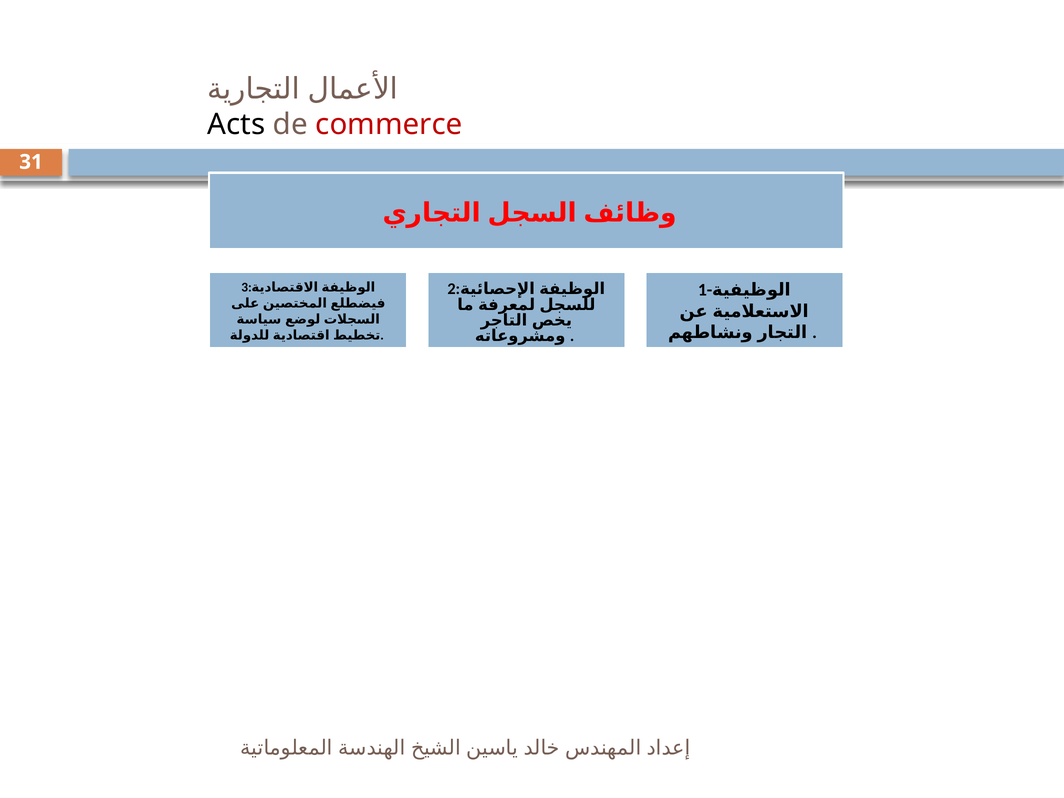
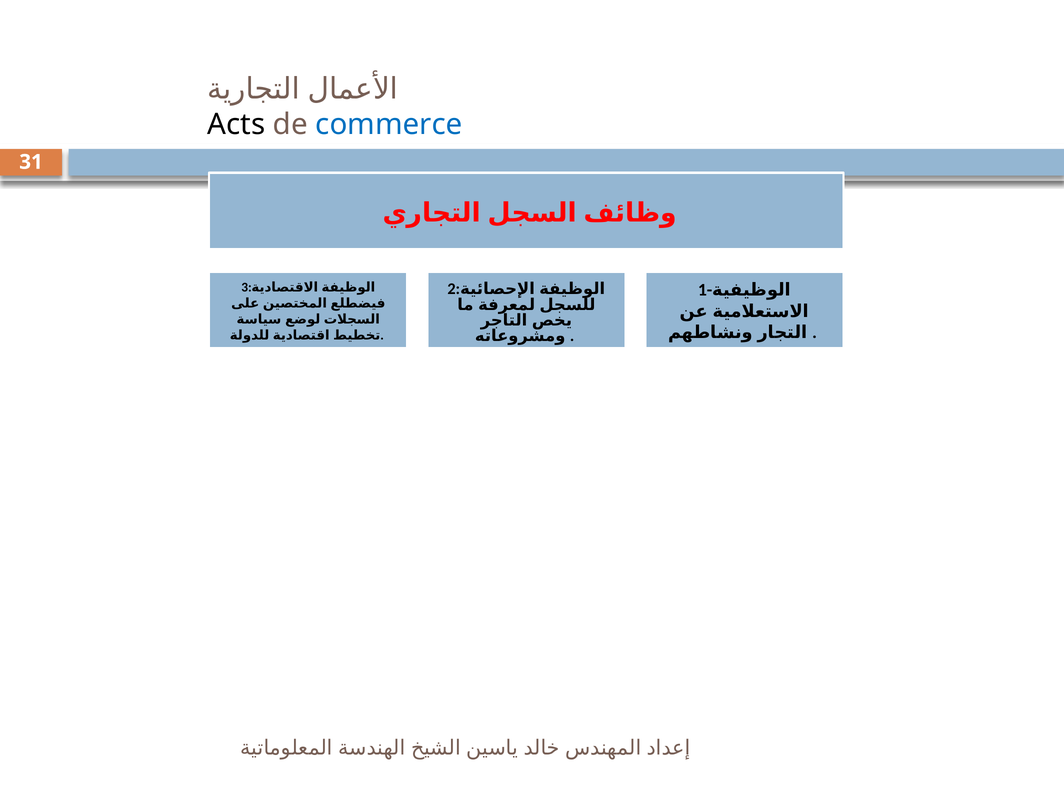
commerce colour: red -> blue (389, 124)
